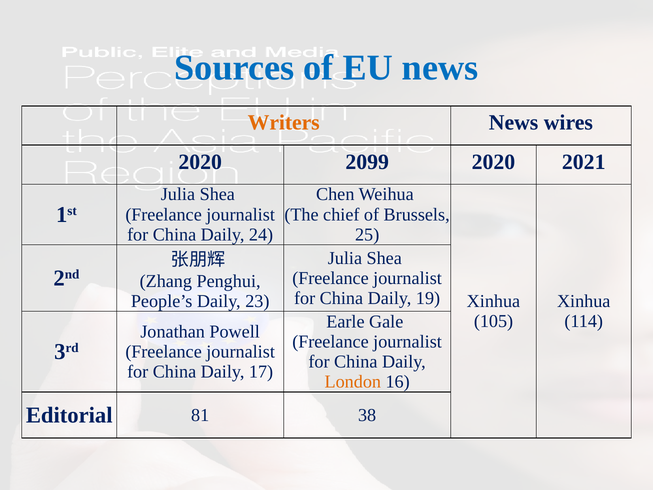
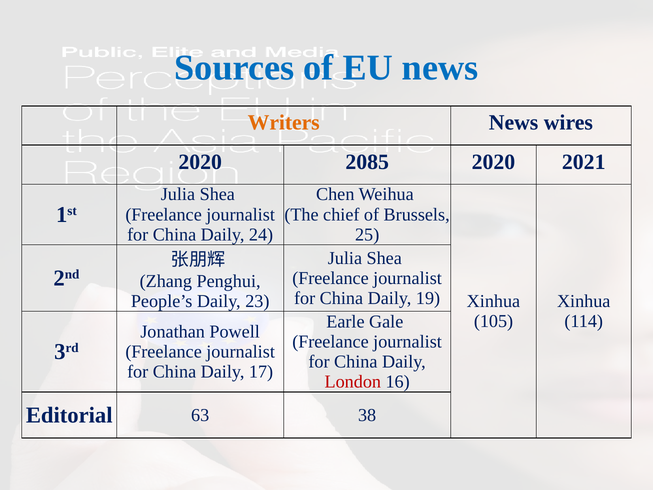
2099: 2099 -> 2085 (367, 162)
London colour: orange -> red (353, 382)
81: 81 -> 63 (200, 415)
